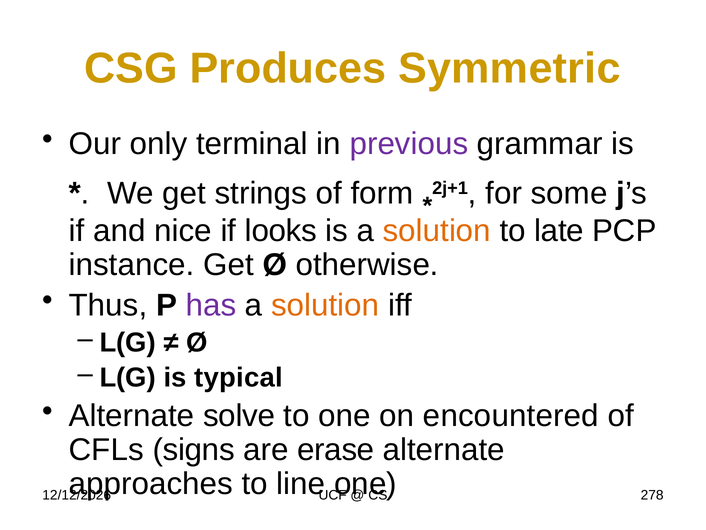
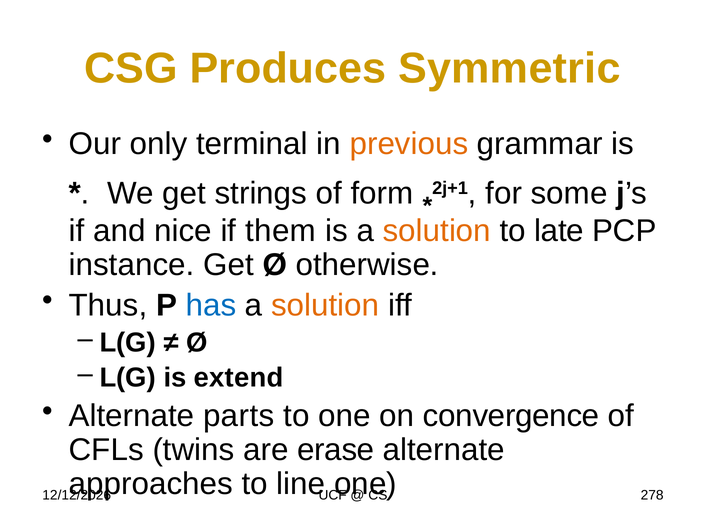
previous colour: purple -> orange (409, 144)
looks: looks -> them (281, 231)
has colour: purple -> blue (211, 305)
typical: typical -> extend (239, 377)
solve: solve -> parts (239, 415)
encountered: encountered -> convergence (511, 415)
signs: signs -> twins (194, 449)
